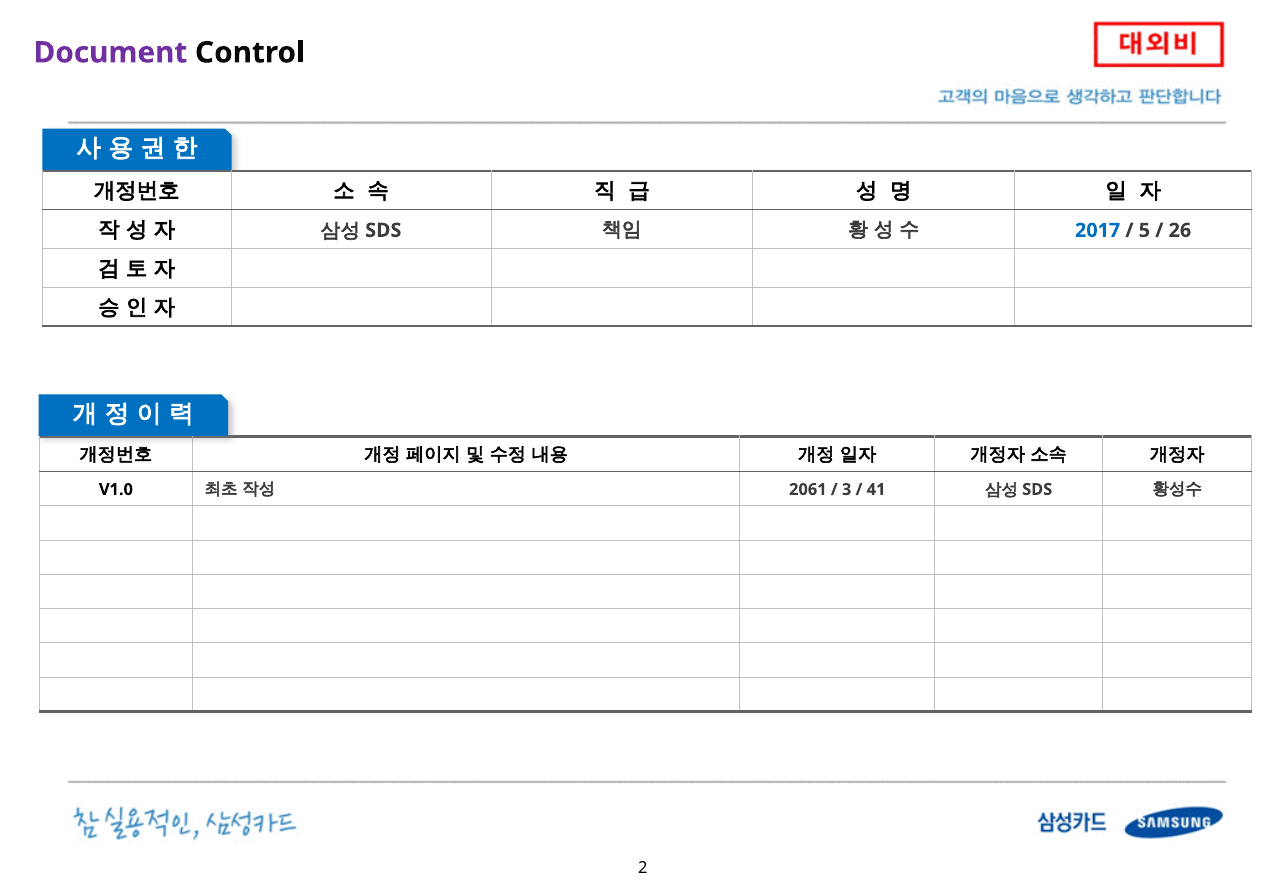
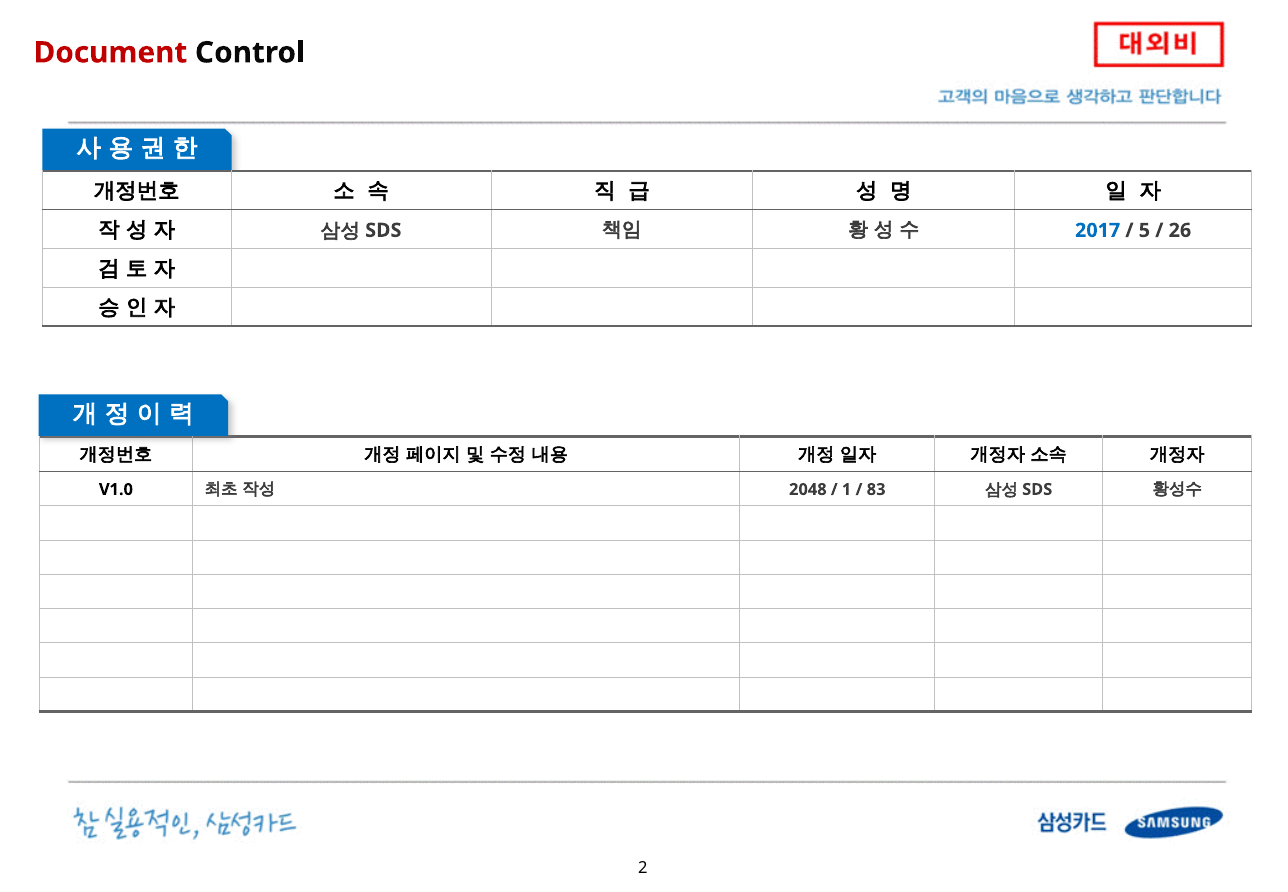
Document colour: purple -> red (110, 53)
2061: 2061 -> 2048 (808, 489)
3: 3 -> 1 (847, 489)
41: 41 -> 83 (876, 489)
